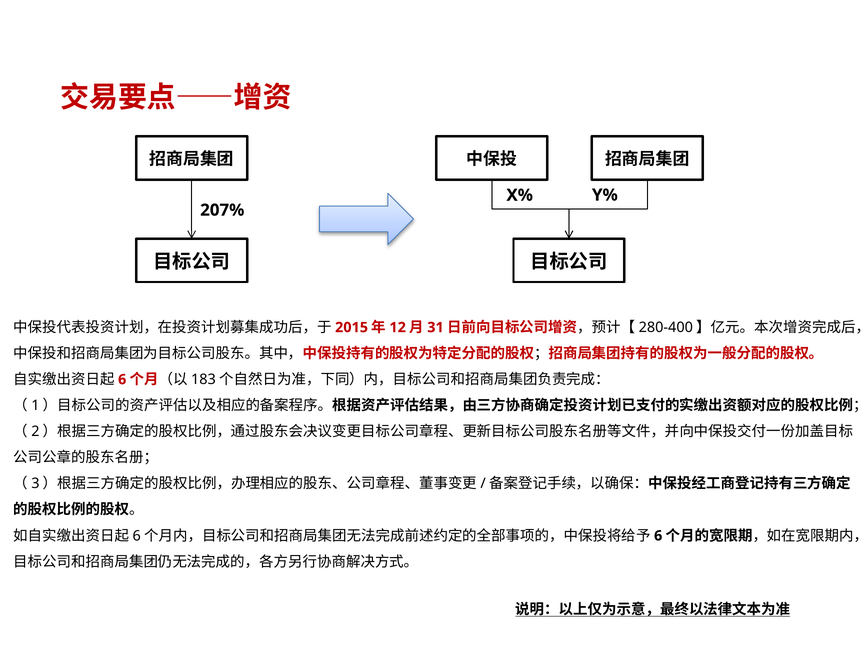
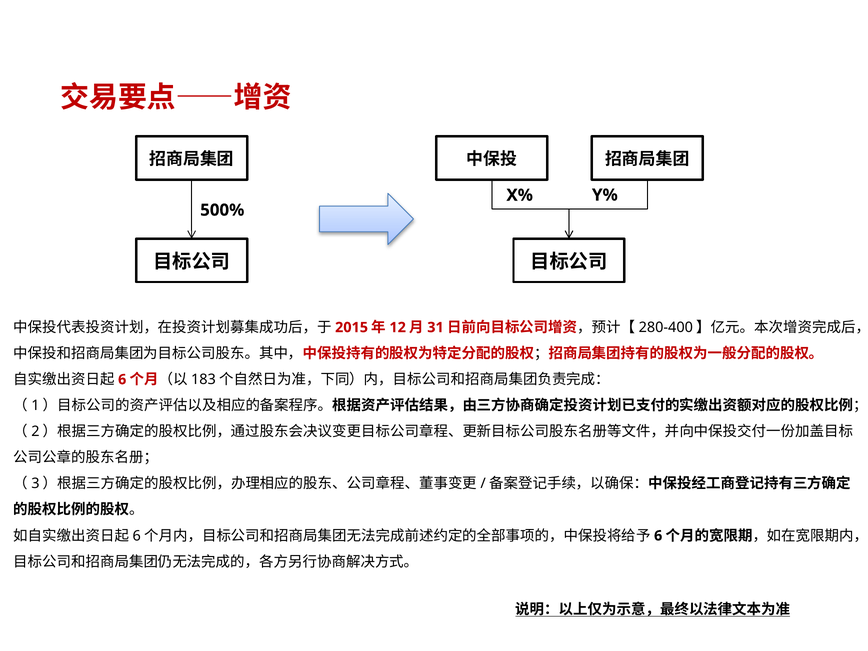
207%: 207% -> 500% (222, 210)
